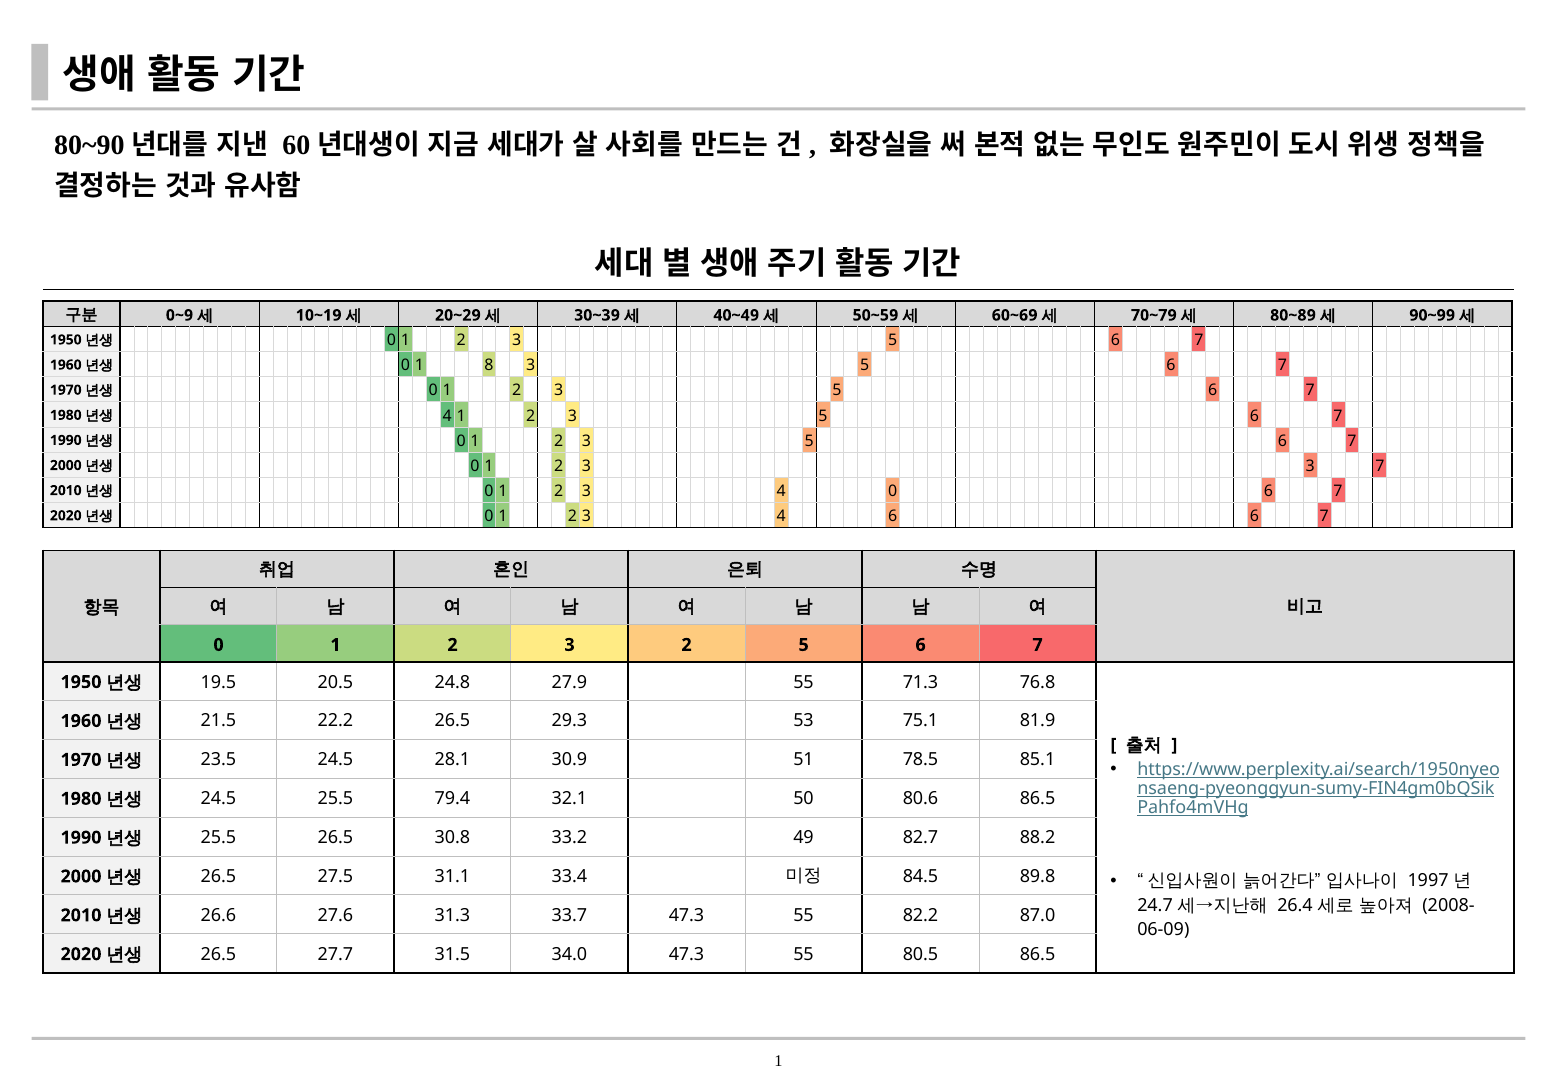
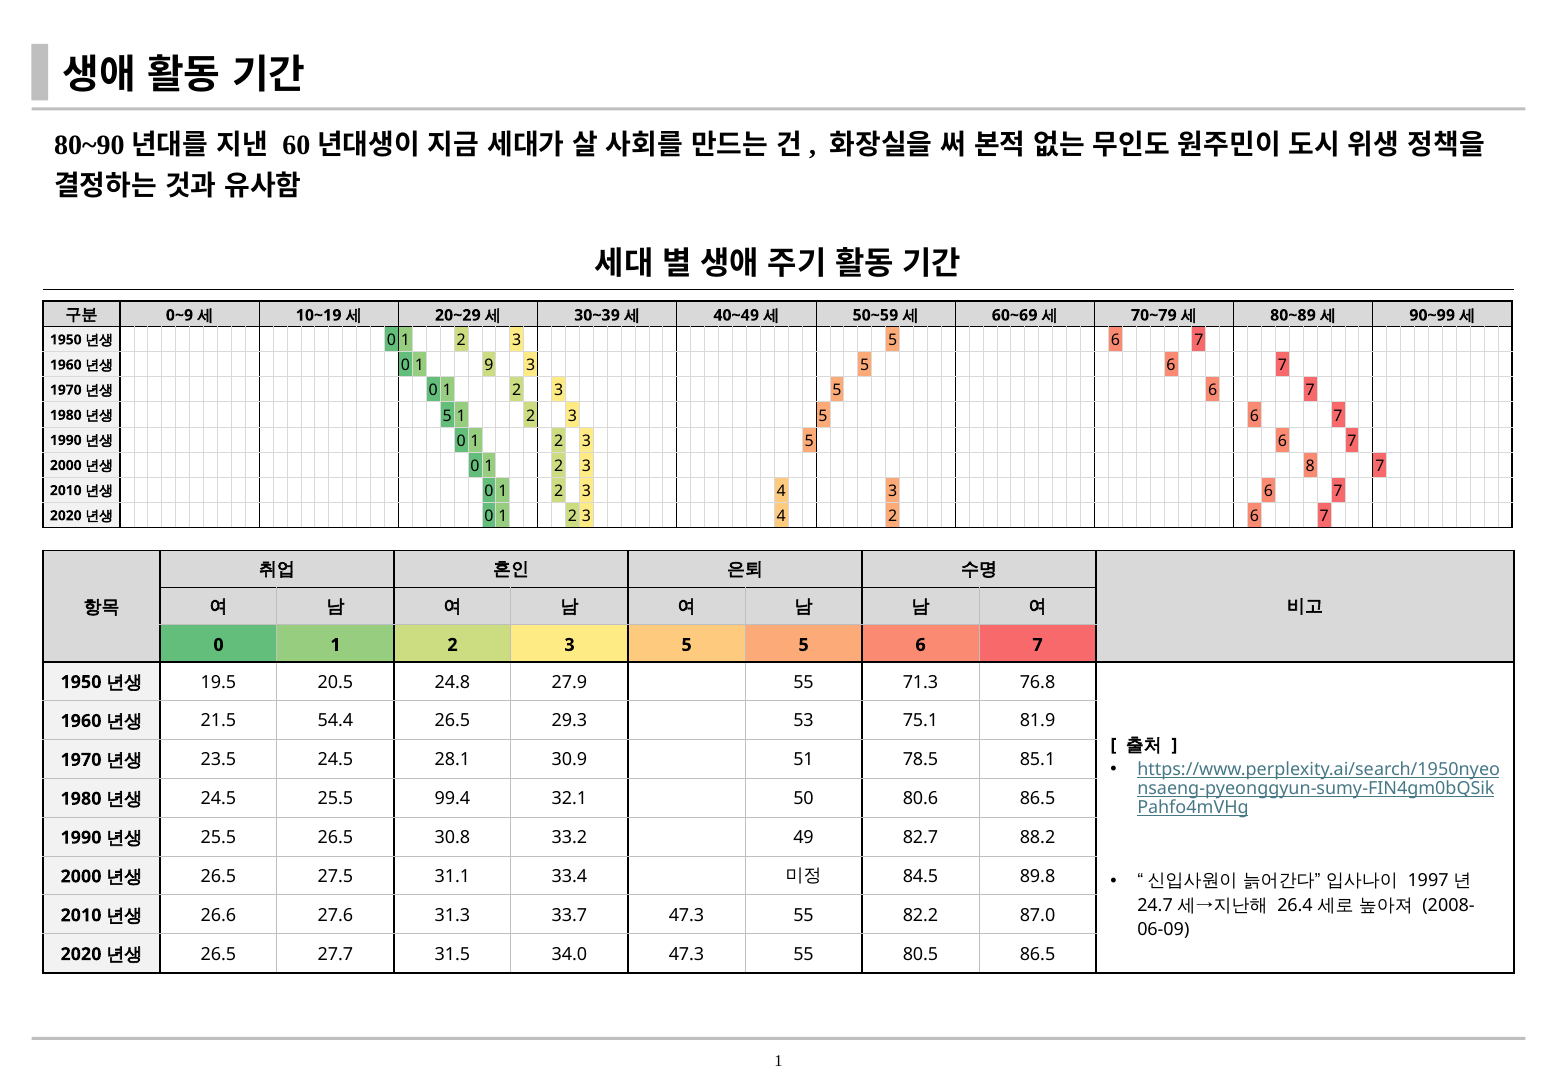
8: 8 -> 9 (489, 366)
4: 4 -> 5 (447, 416)
3 3: 3 -> 8 (1310, 466)
4 0: 0 -> 3 (893, 491)
4 6: 6 -> 2 (893, 516)
2: 2 -> 5 (687, 645)
22.2: 22.2 -> 54.4 (335, 721)
79.4: 79.4 -> 99.4 (453, 799)
